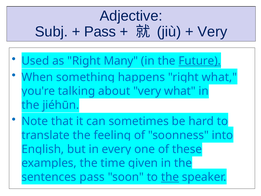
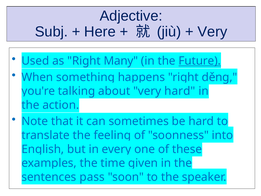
Pass: Pass -> Here (100, 32)
what: what -> děng (219, 77)
very what: what -> hard (180, 91)
jiéhūn: jiéhūn -> action (61, 105)
the underline: present -> none (170, 177)
